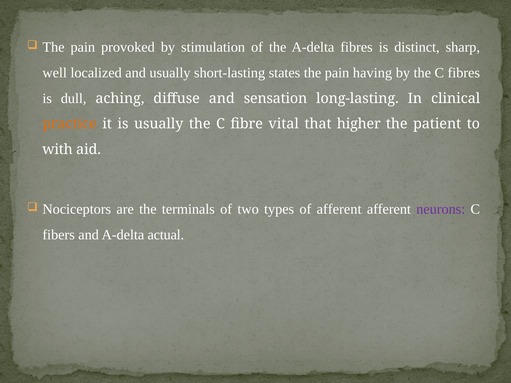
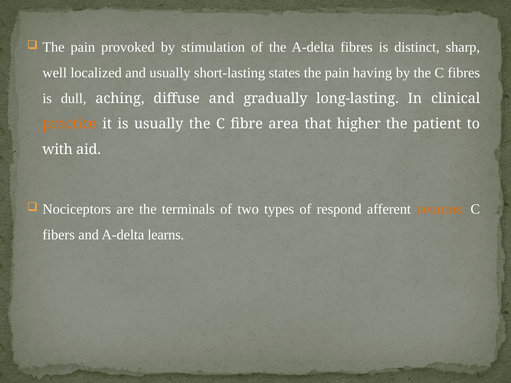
sensation: sensation -> gradually (275, 98)
vital: vital -> area (284, 124)
of afferent: afferent -> respond (339, 209)
neurons colour: purple -> orange (441, 209)
actual: actual -> learns (166, 235)
